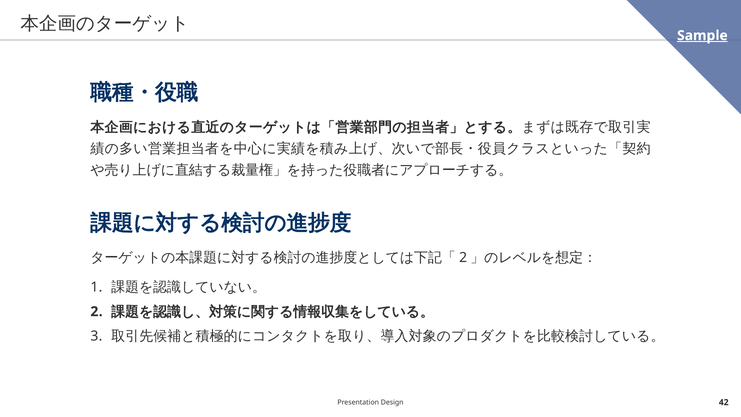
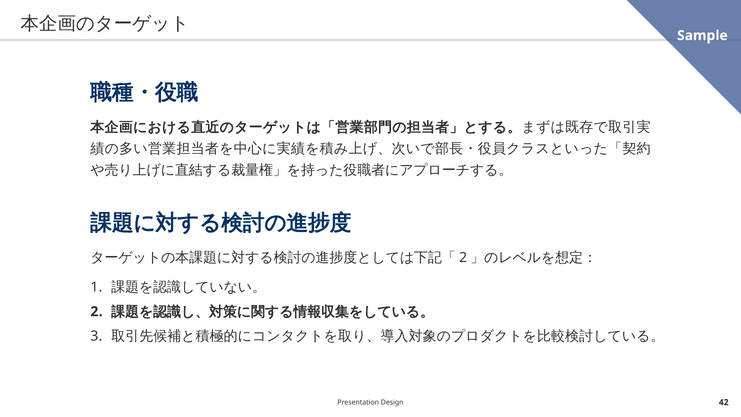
Sample underline: present -> none (702, 36)
